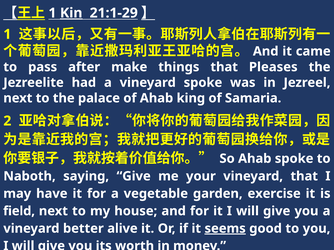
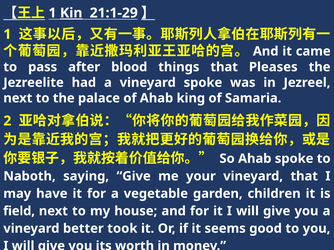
make: make -> blood (129, 67)
exercise: exercise -> children (274, 194)
alive: alive -> took (122, 229)
seems underline: present -> none (225, 229)
